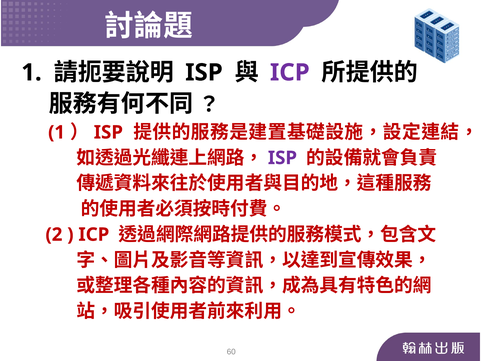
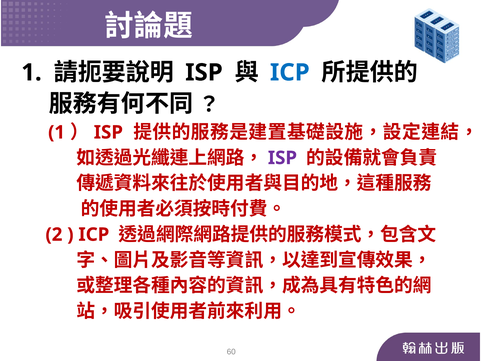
ICP colour: purple -> blue (290, 72)
